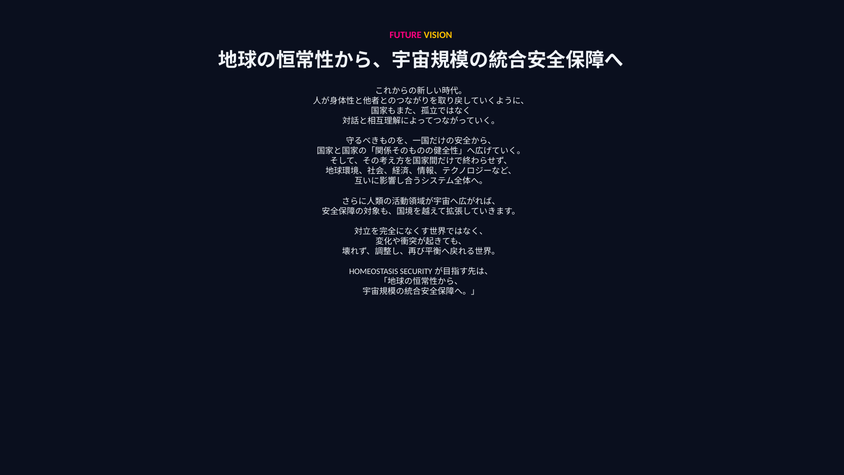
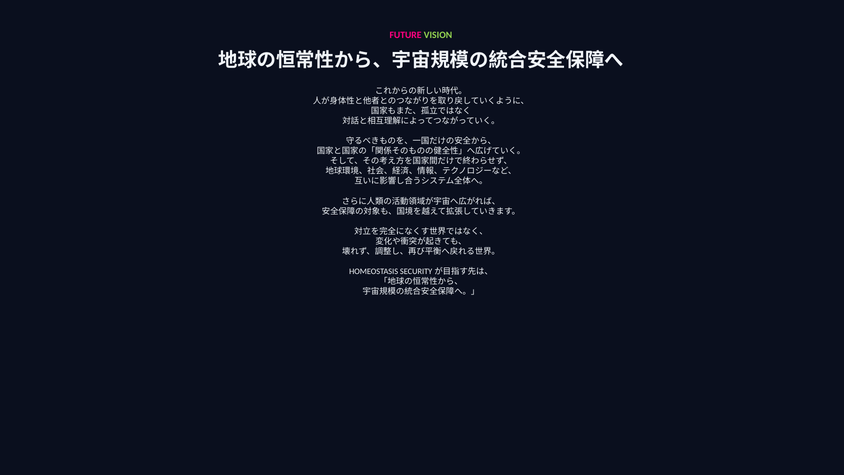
VISION colour: yellow -> light green (438, 35)
